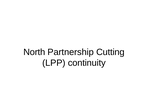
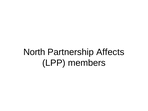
Cutting: Cutting -> Affects (110, 52)
continuity: continuity -> members (87, 63)
